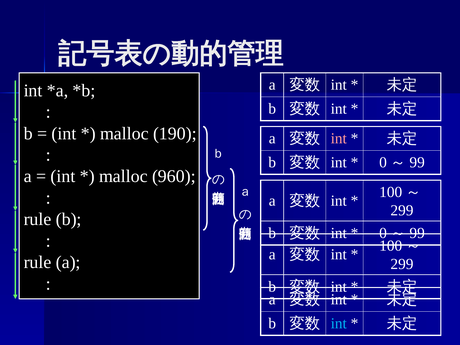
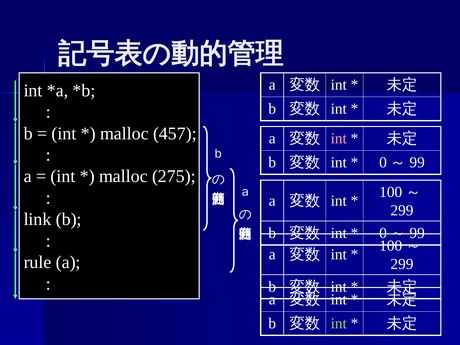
190: 190 -> 457 (175, 133)
960: 960 -> 275 (174, 176)
rule: rule -> link (38, 219)
int colour: light blue -> light green (339, 324)
